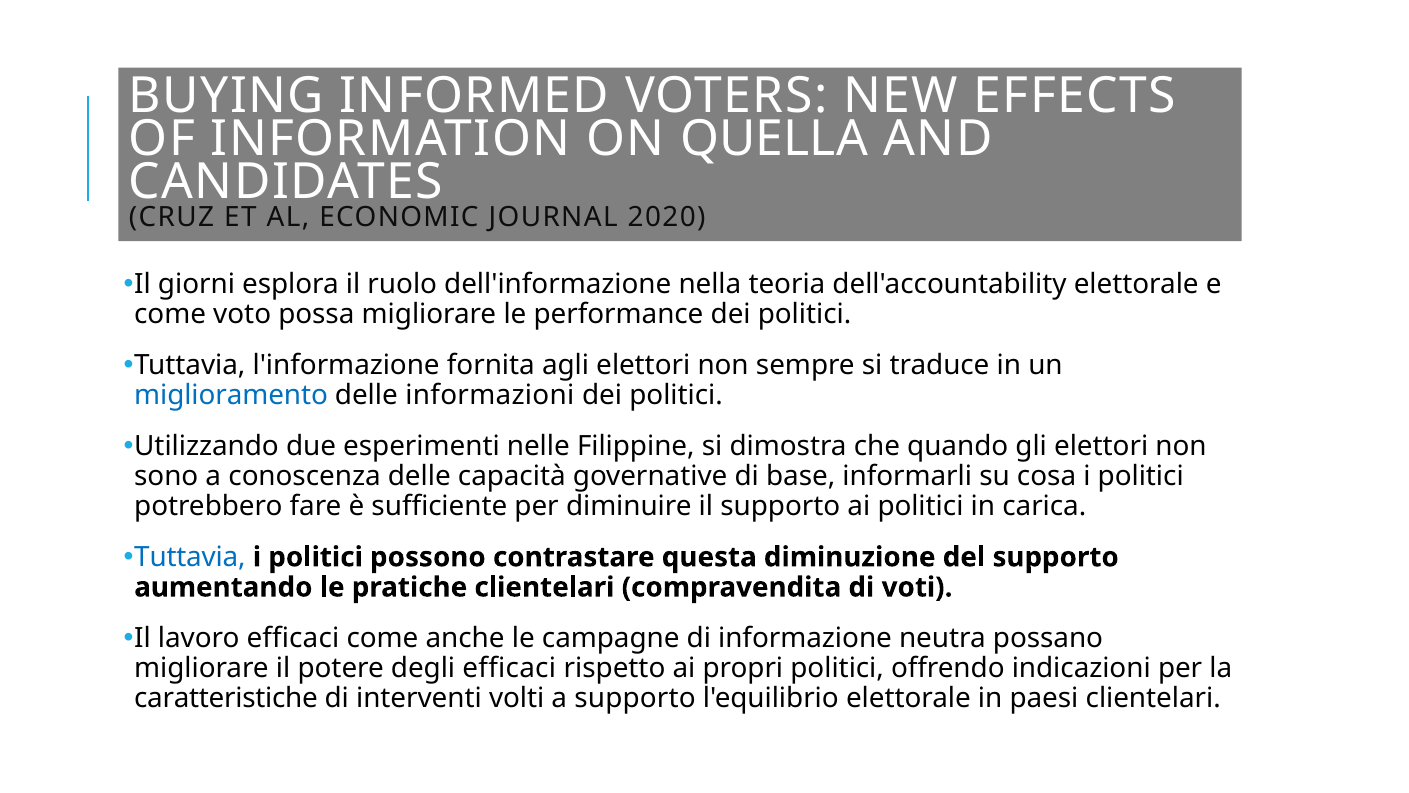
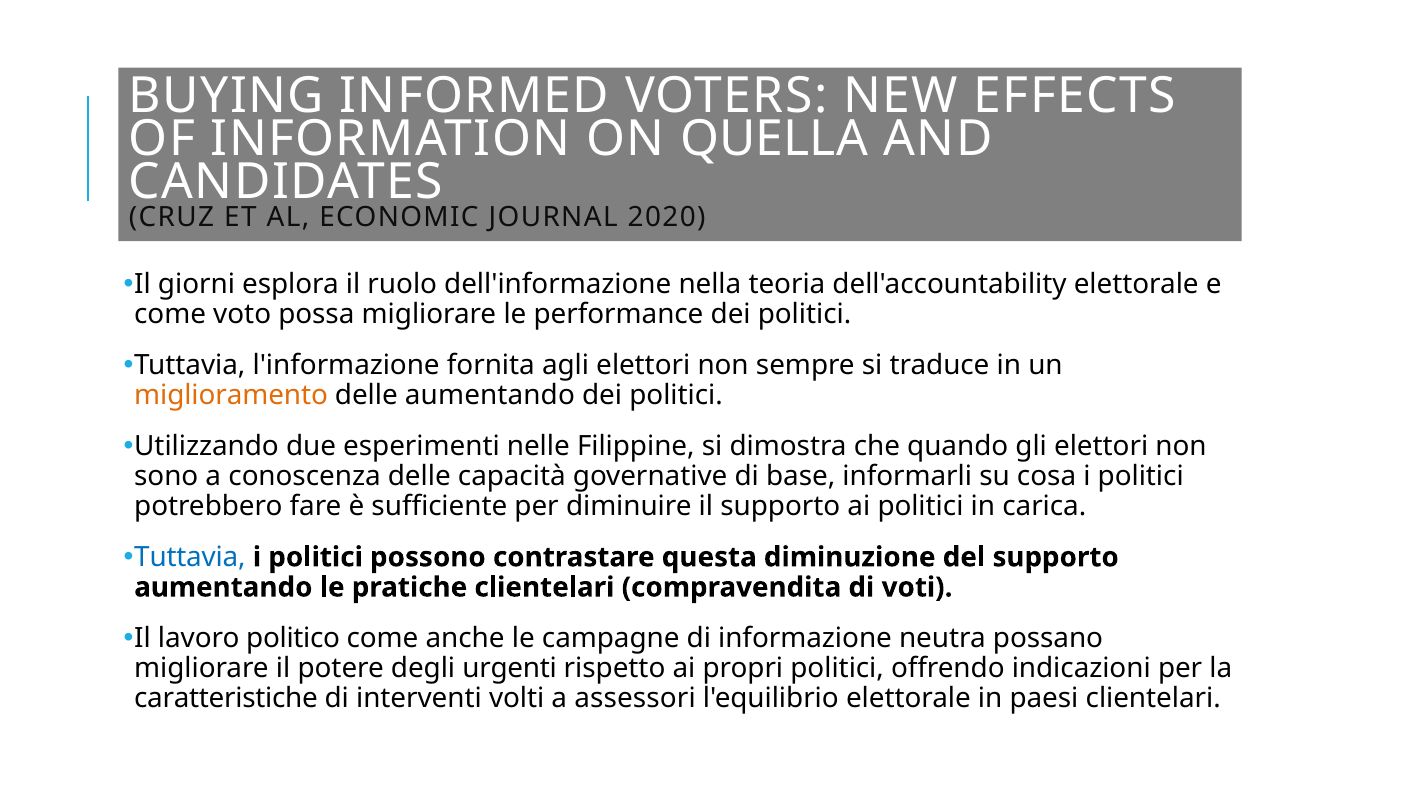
miglioramento colour: blue -> orange (231, 395)
delle informazioni: informazioni -> aumentando (490, 395)
lavoro efficaci: efficaci -> politico (293, 638)
degli efficaci: efficaci -> urgenti (510, 668)
a supporto: supporto -> assessori (635, 698)
